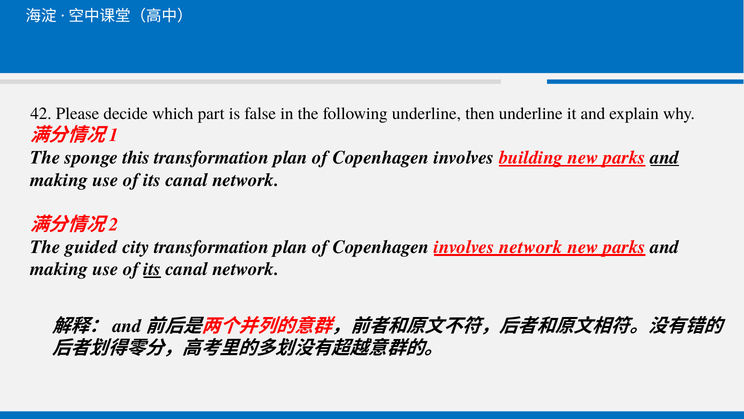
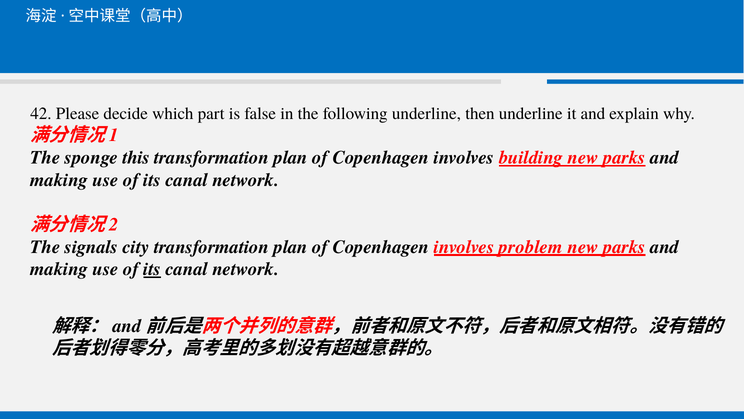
and underline: present -> none (665, 157)
guided: guided -> signals (92, 247)
involves network: network -> problem (531, 247)
